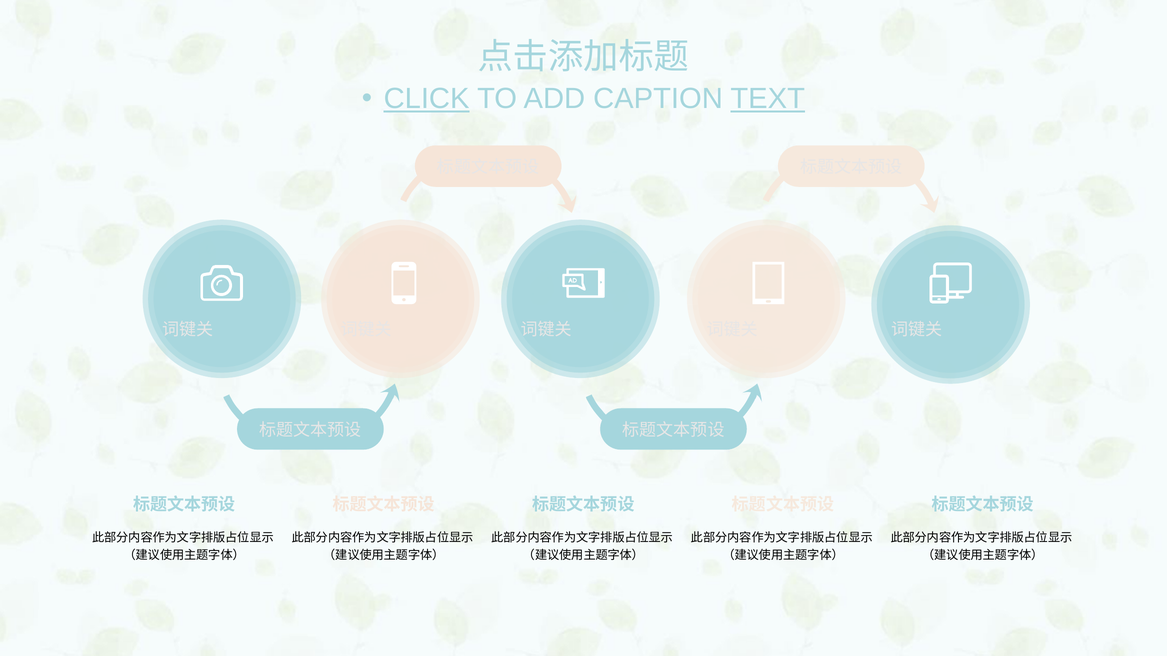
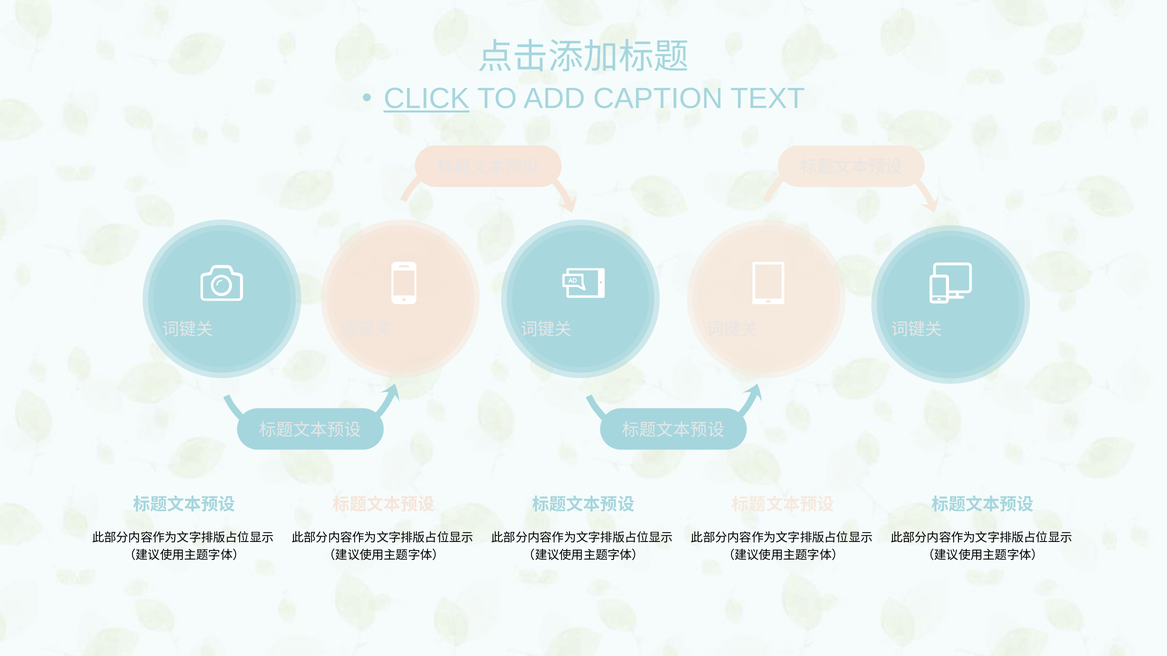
TEXT underline: present -> none (768, 99)
